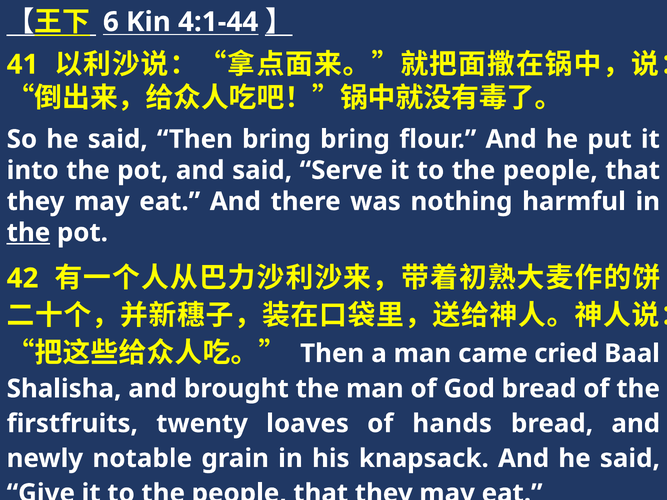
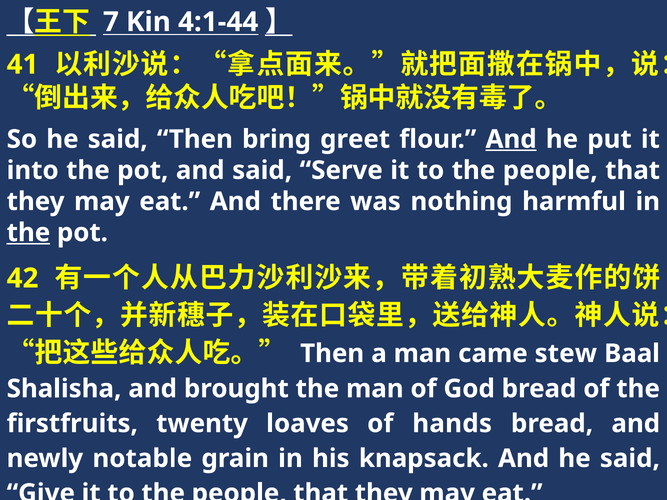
6: 6 -> 7 (111, 22)
bring bring: bring -> greet (355, 139)
And underline: none -> present (511, 139)
cried: cried -> stew (566, 354)
